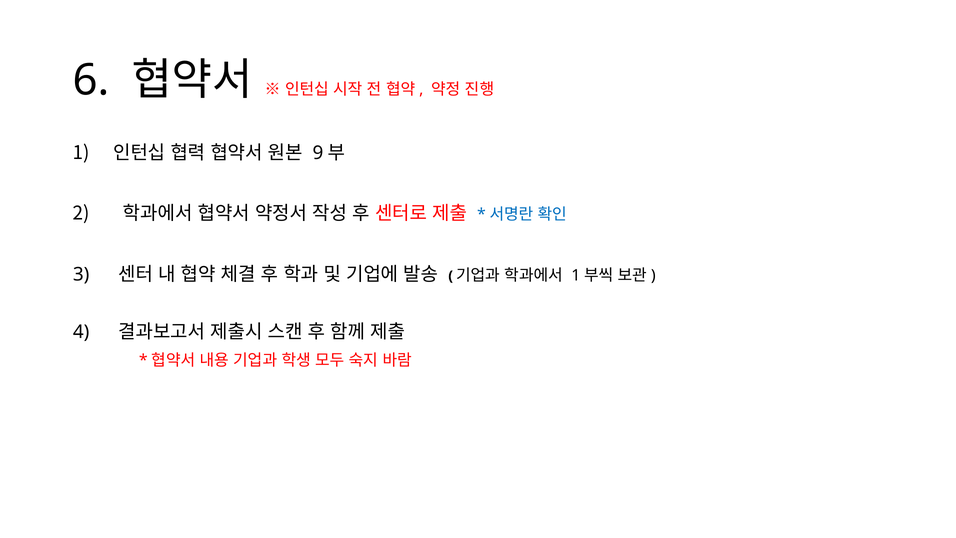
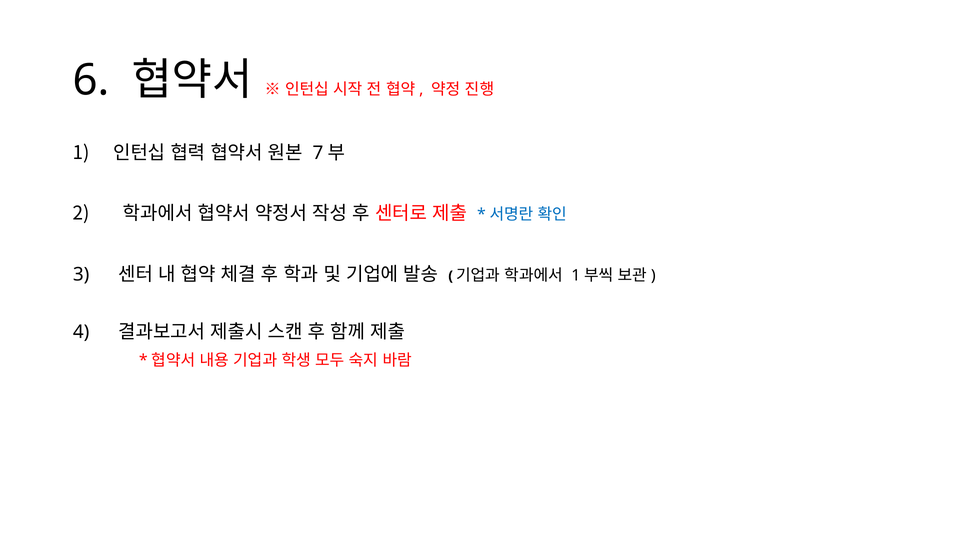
9: 9 -> 7 (318, 153)
